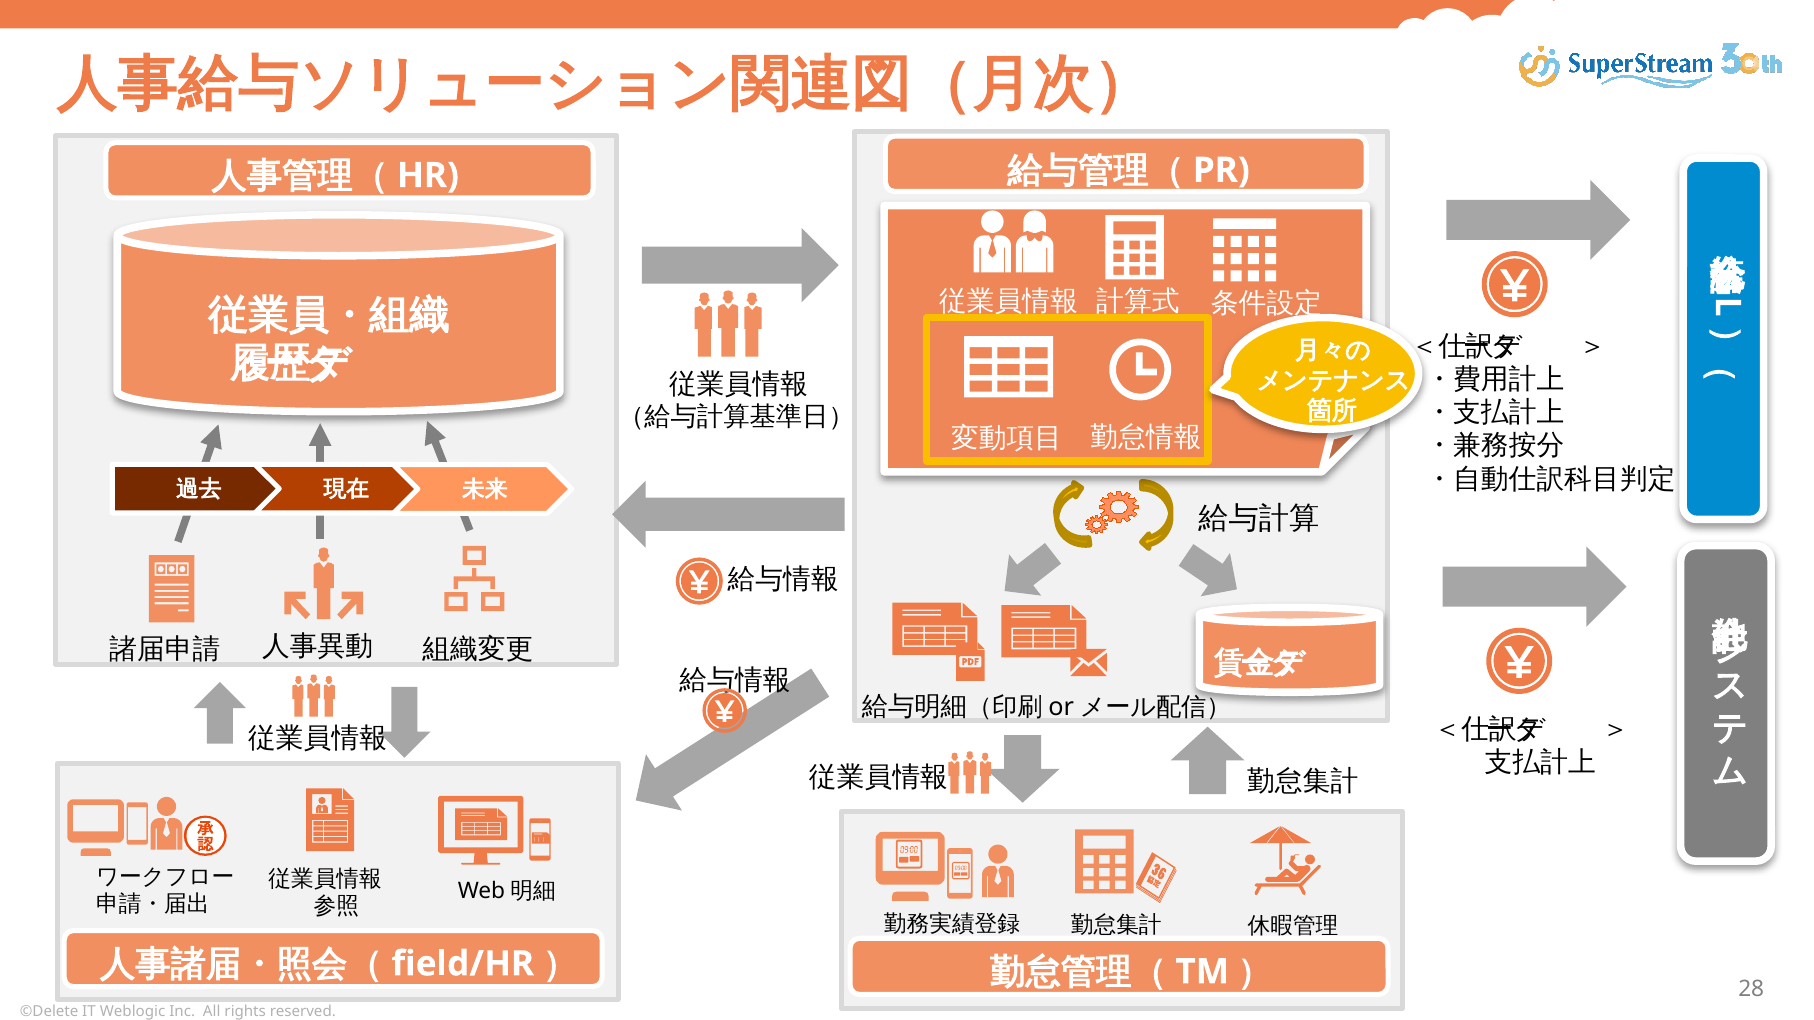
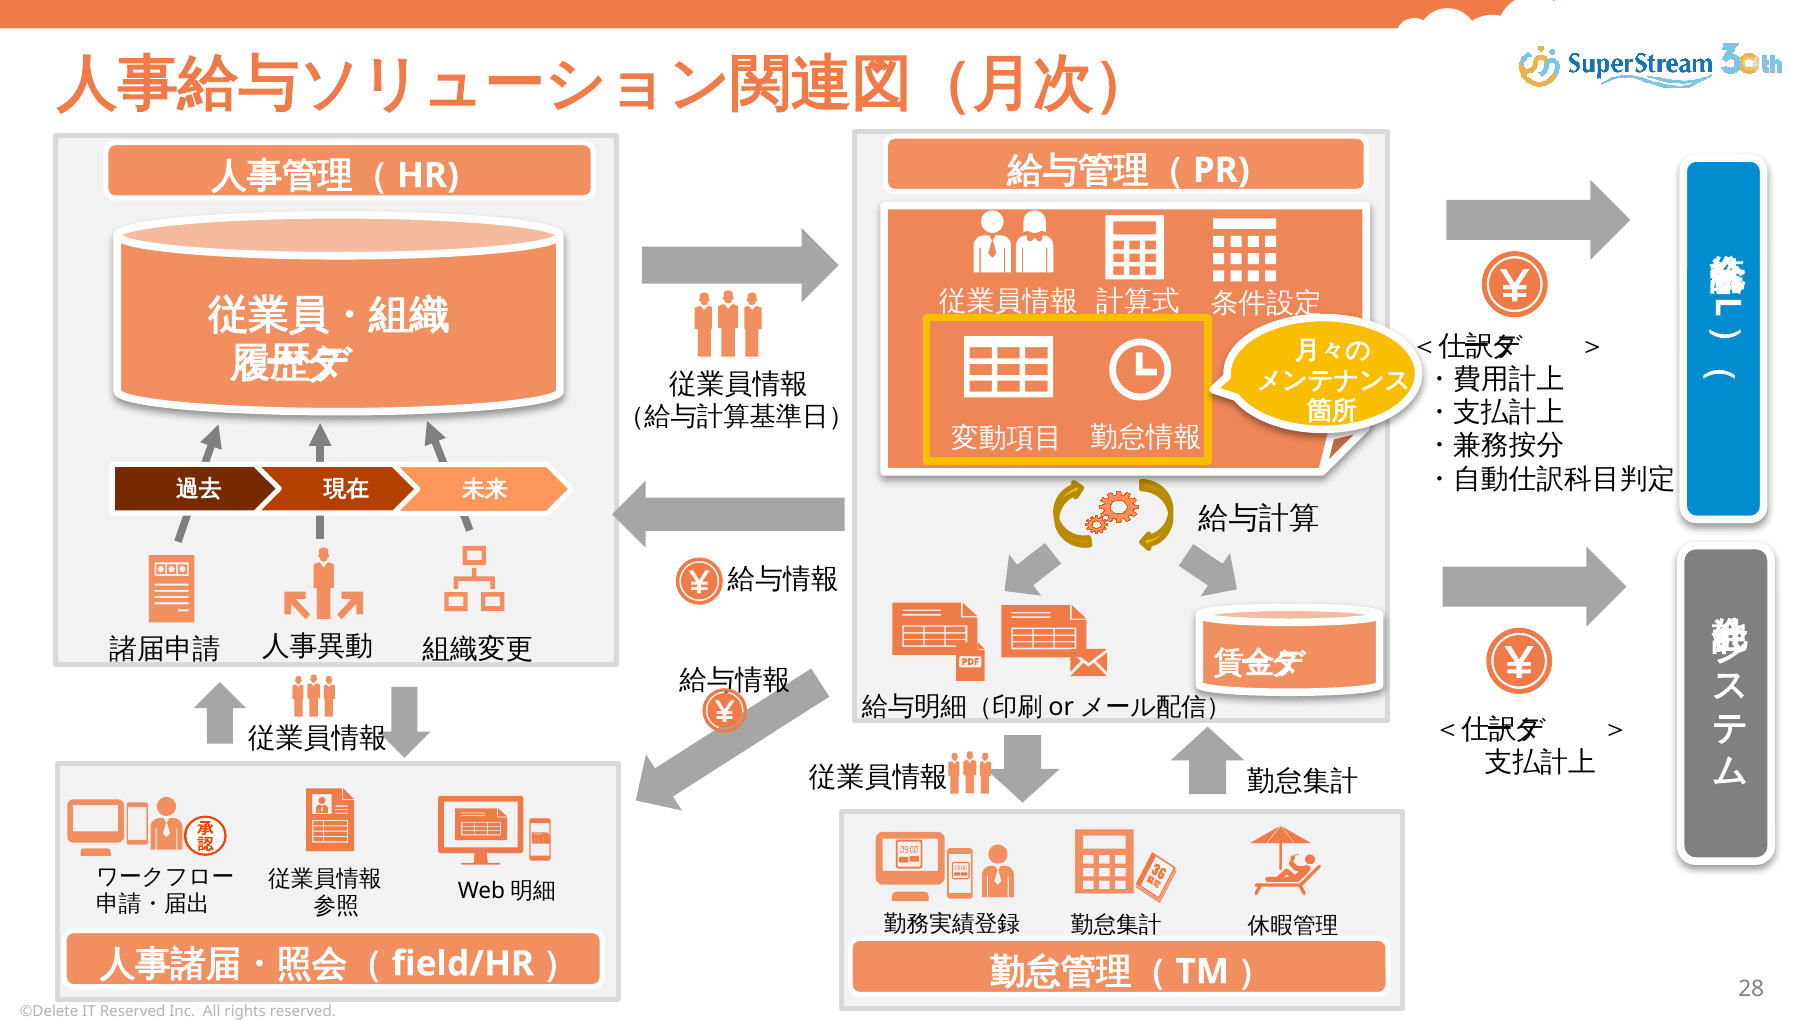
IT Weblogic: Weblogic -> Reserved (133, 1012)
